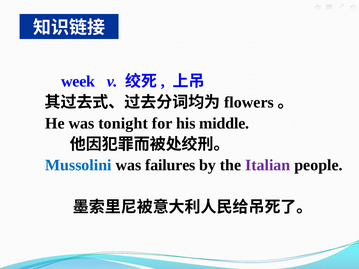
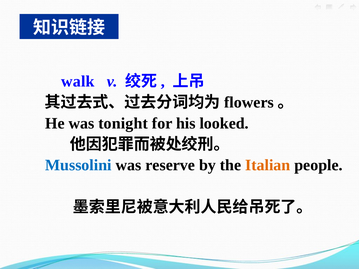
week: week -> walk (78, 82)
middle: middle -> looked (224, 123)
failures: failures -> reserve (170, 165)
Italian colour: purple -> orange (268, 165)
